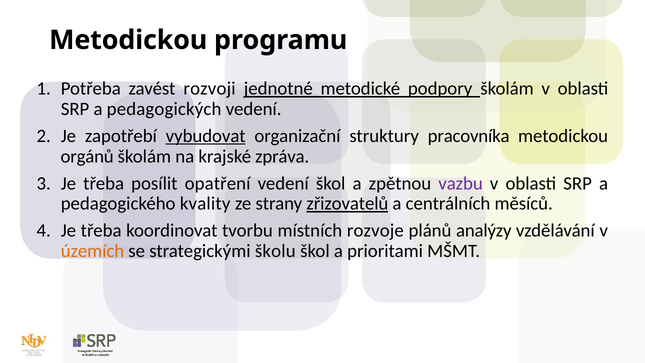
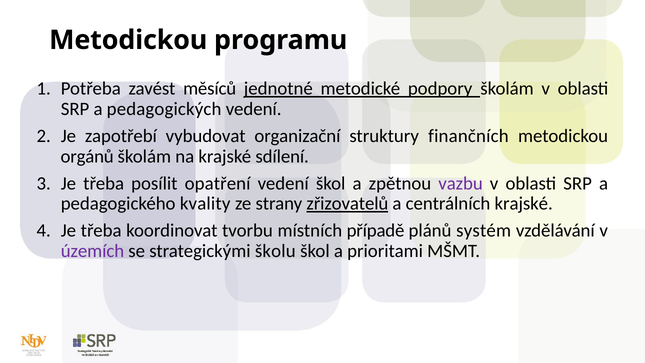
rozvoji: rozvoji -> měsíců (210, 89)
vybudovat underline: present -> none (206, 136)
pracovníka: pracovníka -> finančních (468, 136)
zpráva: zpráva -> sdílení (282, 156)
centrálních měsíců: měsíců -> krajské (524, 204)
rozvoje: rozvoje -> případě (376, 231)
analýzy: analýzy -> systém (484, 231)
územích colour: orange -> purple (92, 251)
